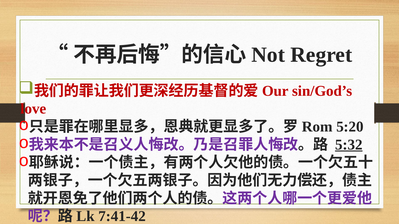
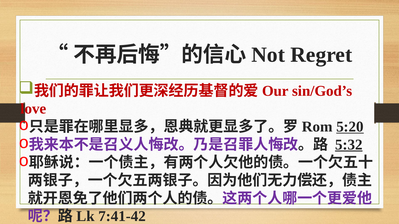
5:20 underline: none -> present (350, 127)
